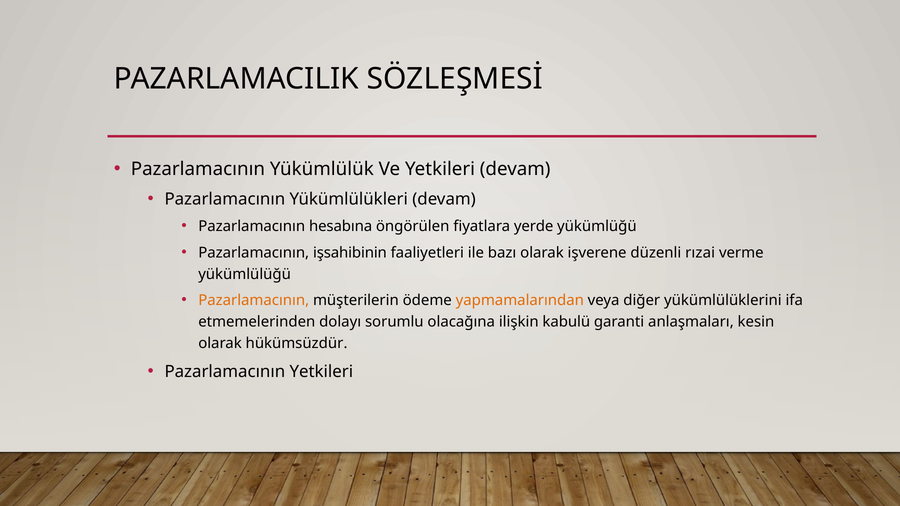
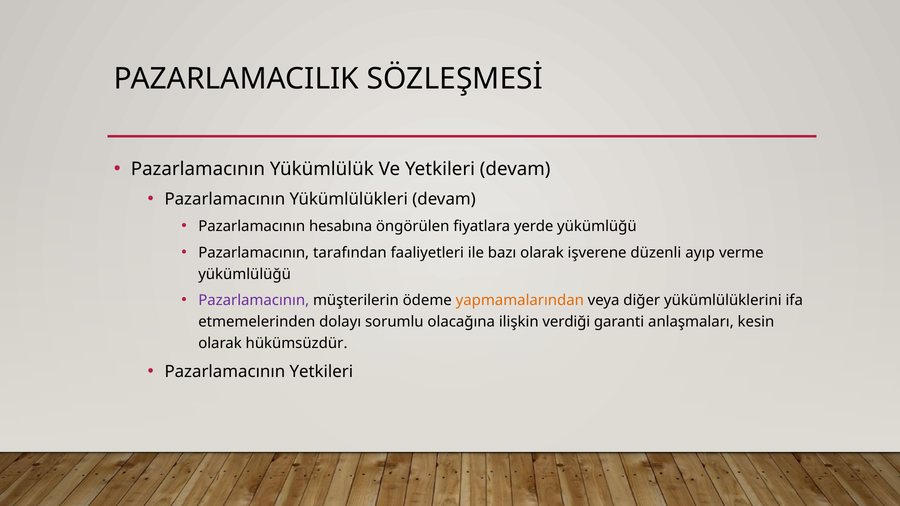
işsahibinin: işsahibinin -> tarafından (350, 253)
rızai: rızai -> ayıp (700, 253)
Pazarlamacının colour: orange -> purple (254, 301)
kabulü: kabulü -> verdiği (566, 322)
